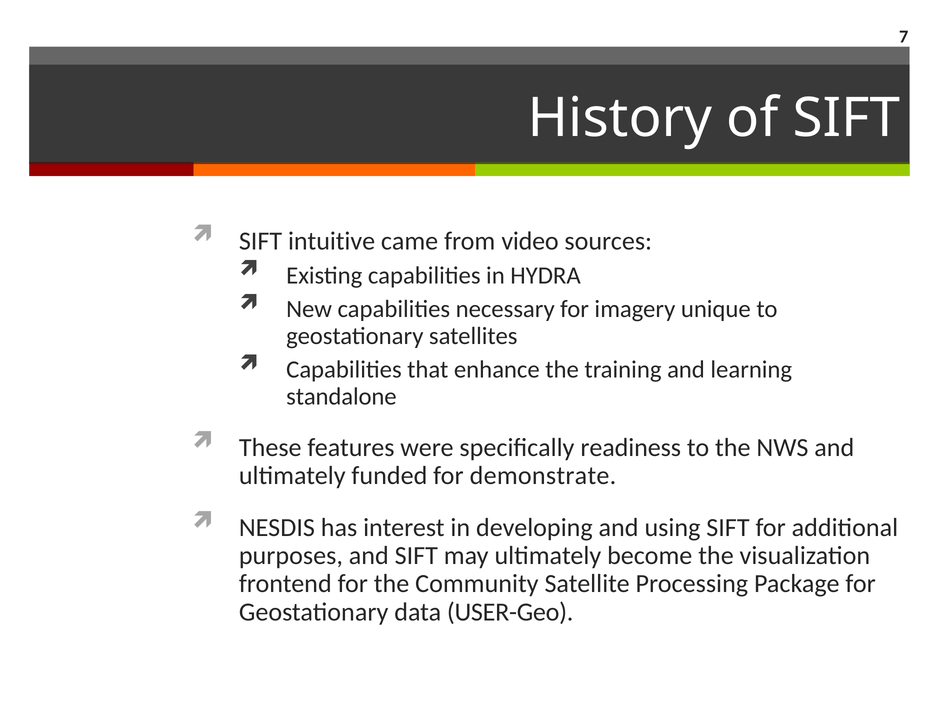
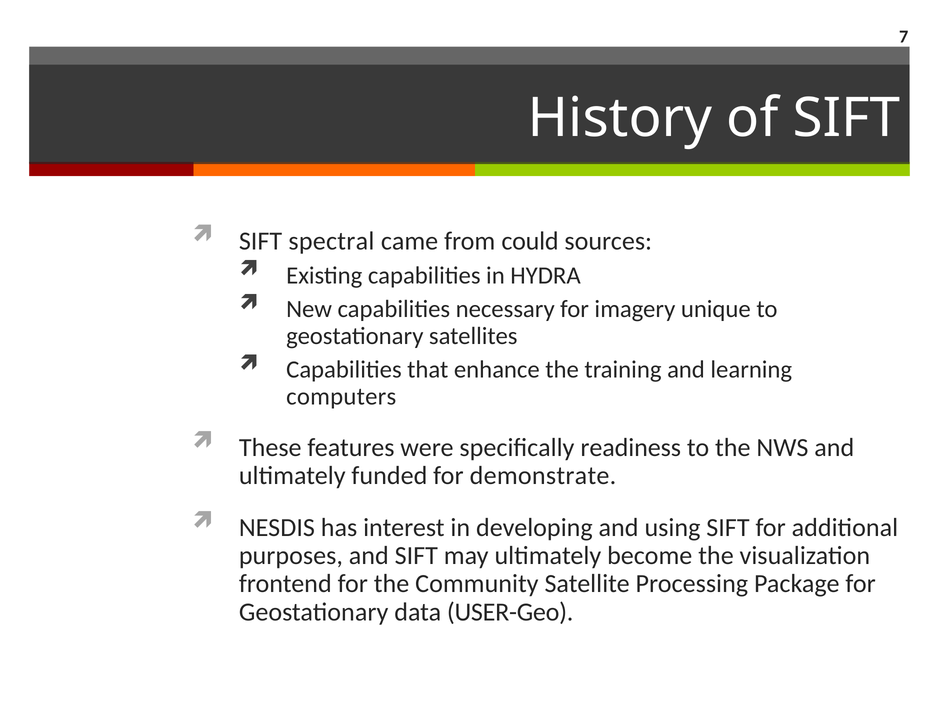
intuitive: intuitive -> spectral (331, 241)
video: video -> could (530, 241)
standalone: standalone -> computers (341, 397)
